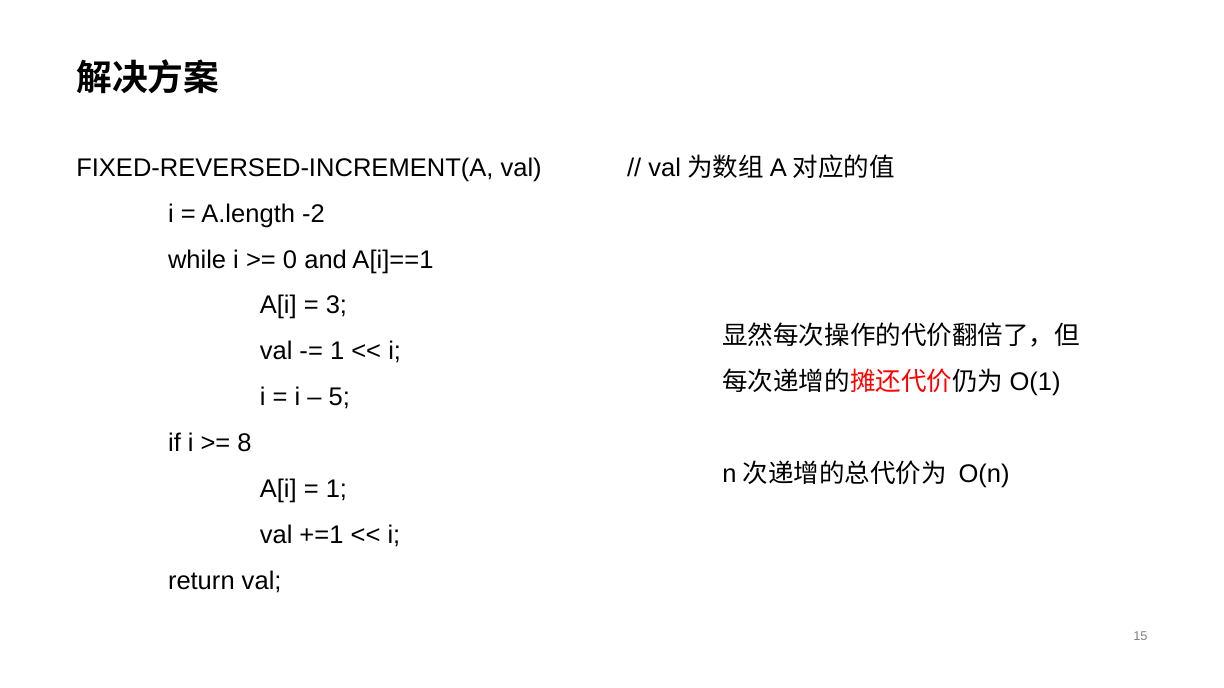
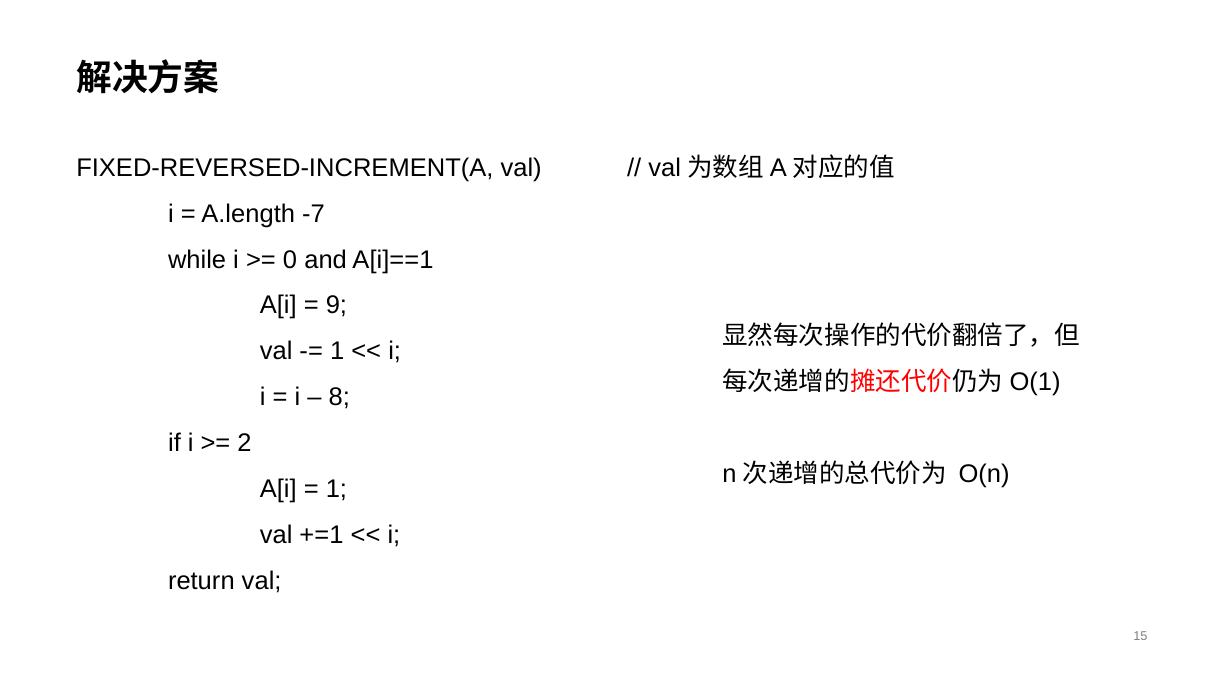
-2: -2 -> -7 (314, 214)
3: 3 -> 9 (336, 306)
5: 5 -> 8 (339, 397)
8: 8 -> 2 (245, 443)
